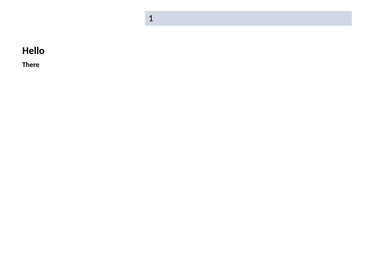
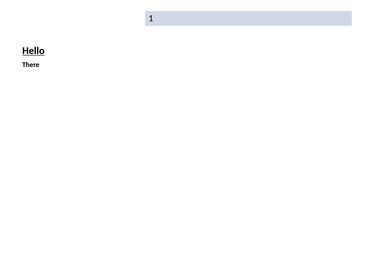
Hello underline: none -> present (33, 51)
